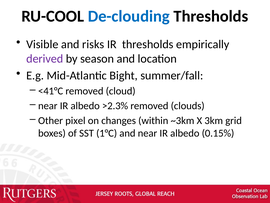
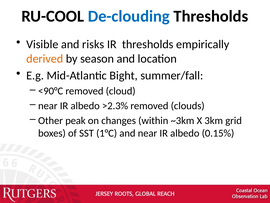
derived colour: purple -> orange (45, 59)
<41°C: <41°C -> <90°C (51, 91)
pixel: pixel -> peak (75, 120)
